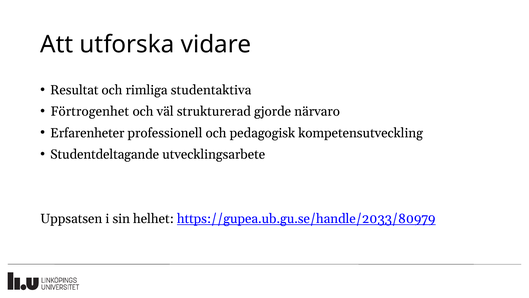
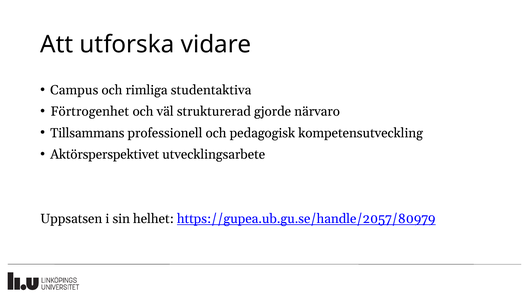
Resultat: Resultat -> Campus (74, 90)
Erfarenheter: Erfarenheter -> Tillsammans (87, 133)
Studentdeltagande: Studentdeltagande -> Aktörsperspektivet (105, 154)
https://gupea.ub.gu.se/handle/2033/80979: https://gupea.ub.gu.se/handle/2033/80979 -> https://gupea.ub.gu.se/handle/2057/80979 (306, 218)
